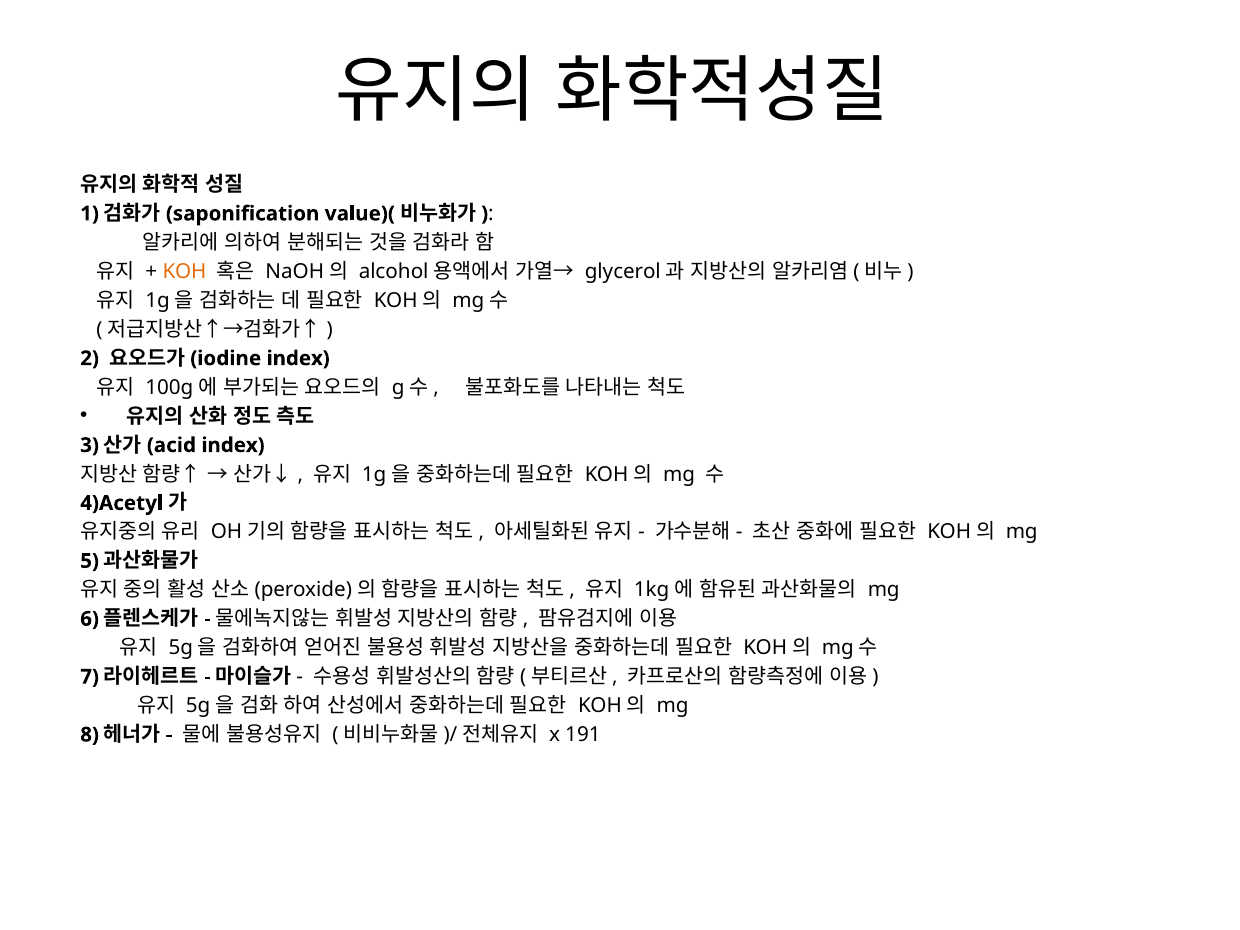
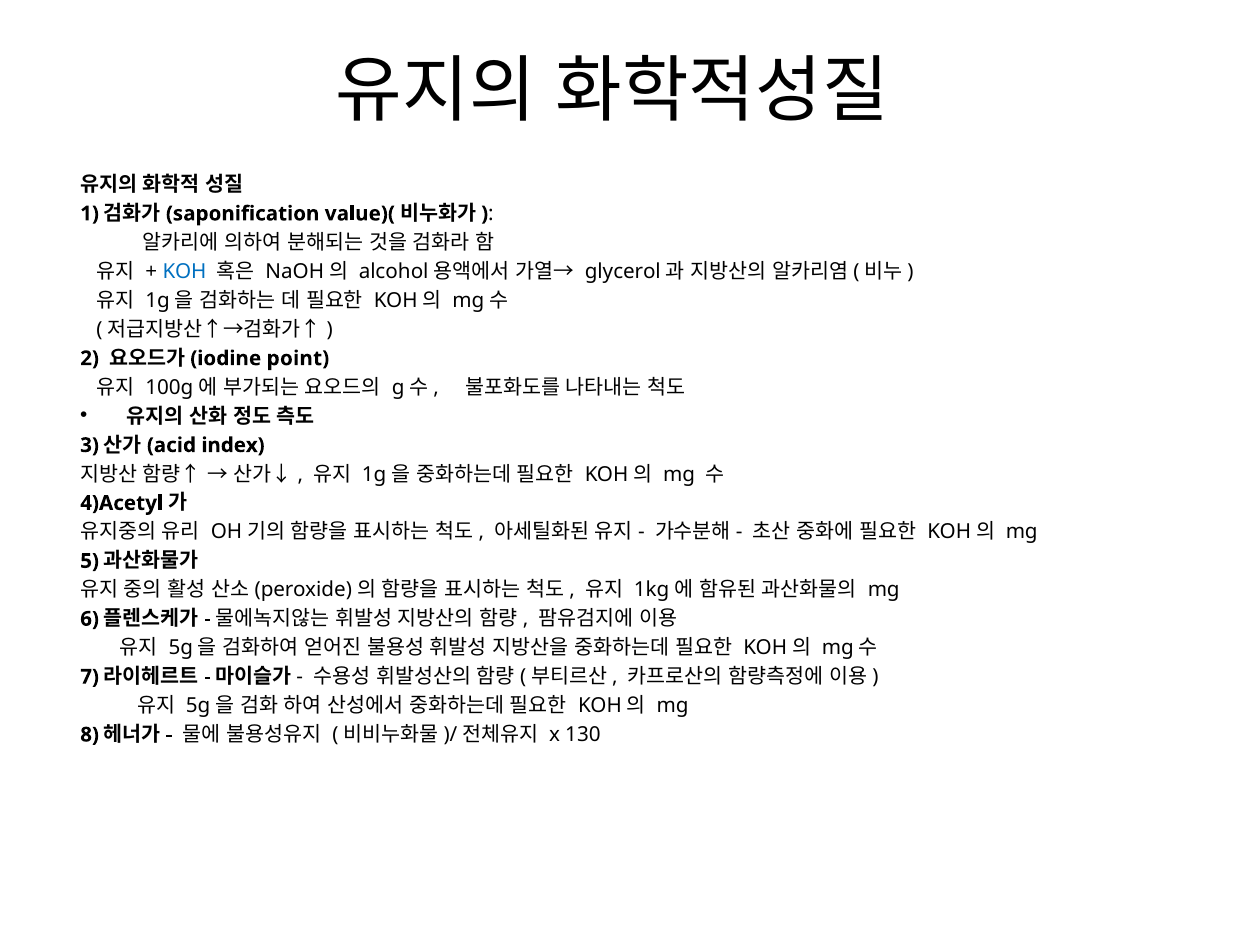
KOH colour: orange -> blue (185, 272)
index: index -> point (298, 358)
191: 191 -> 130 (583, 735)
